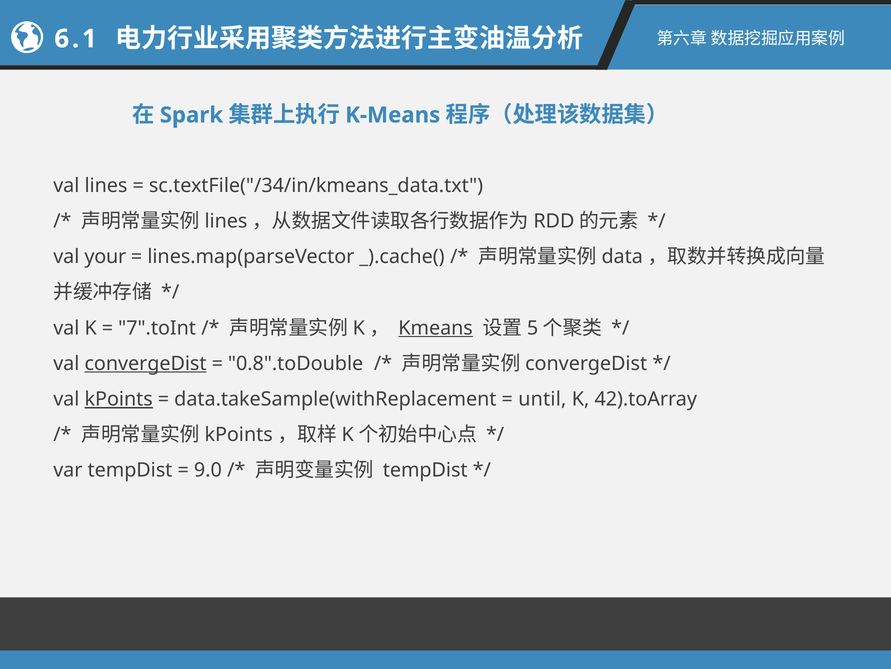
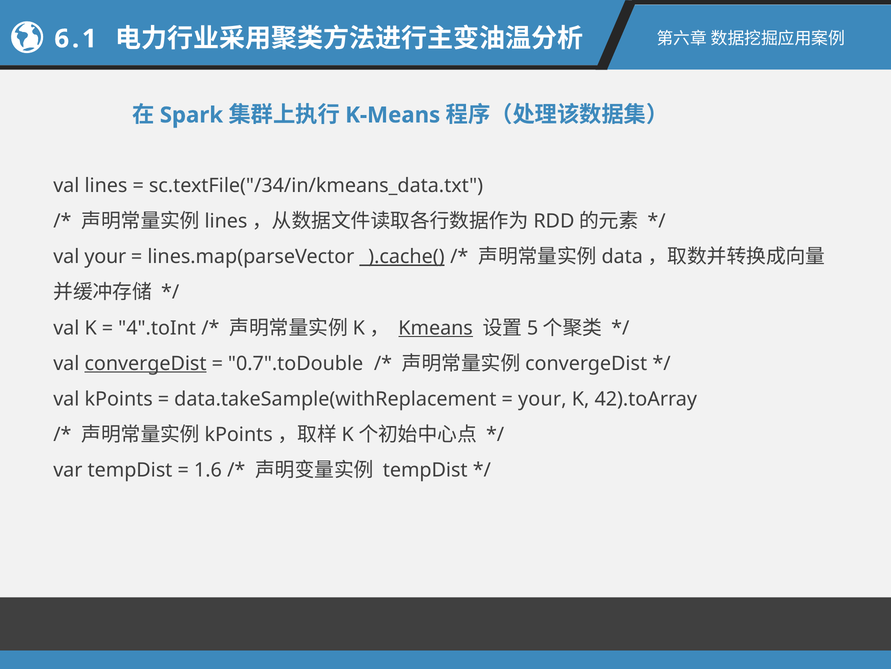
_).cache( underline: none -> present (402, 256)
7".toInt: 7".toInt -> 4".toInt (157, 328)
0.8".toDouble: 0.8".toDouble -> 0.7".toDouble (296, 363)
kPoints underline: present -> none (119, 399)
until: until -> your (542, 399)
9.0: 9.0 -> 1.6 (208, 470)
